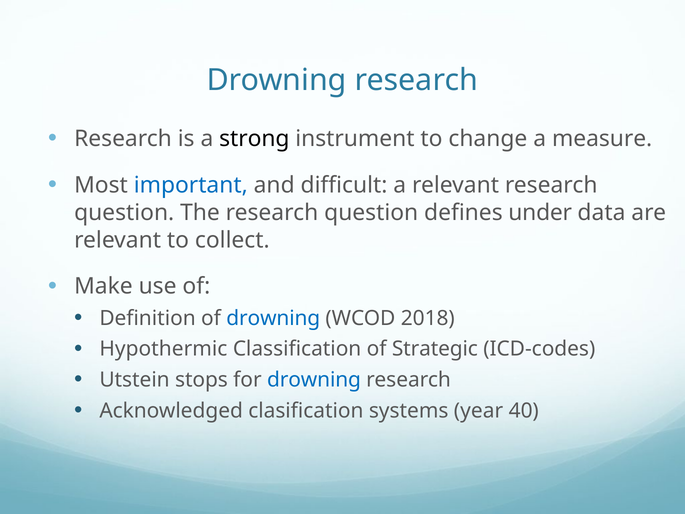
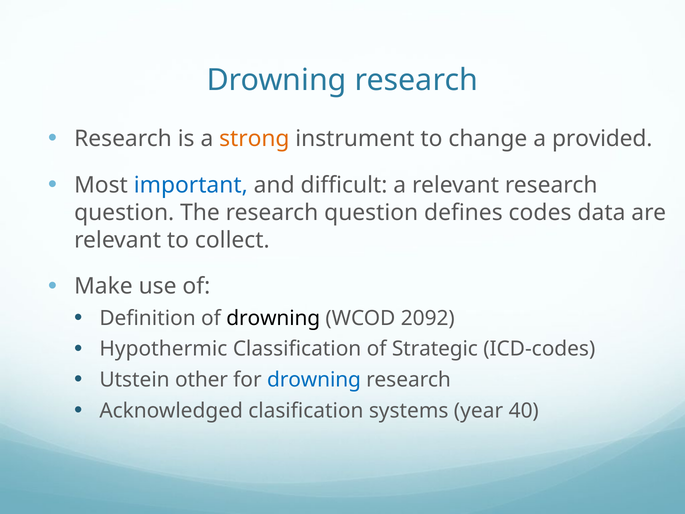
strong colour: black -> orange (254, 139)
measure: measure -> provided (602, 139)
under: under -> codes (540, 212)
drowning colour: blue -> black (273, 318)
2018: 2018 -> 2092 (428, 318)
stops: stops -> other (202, 380)
